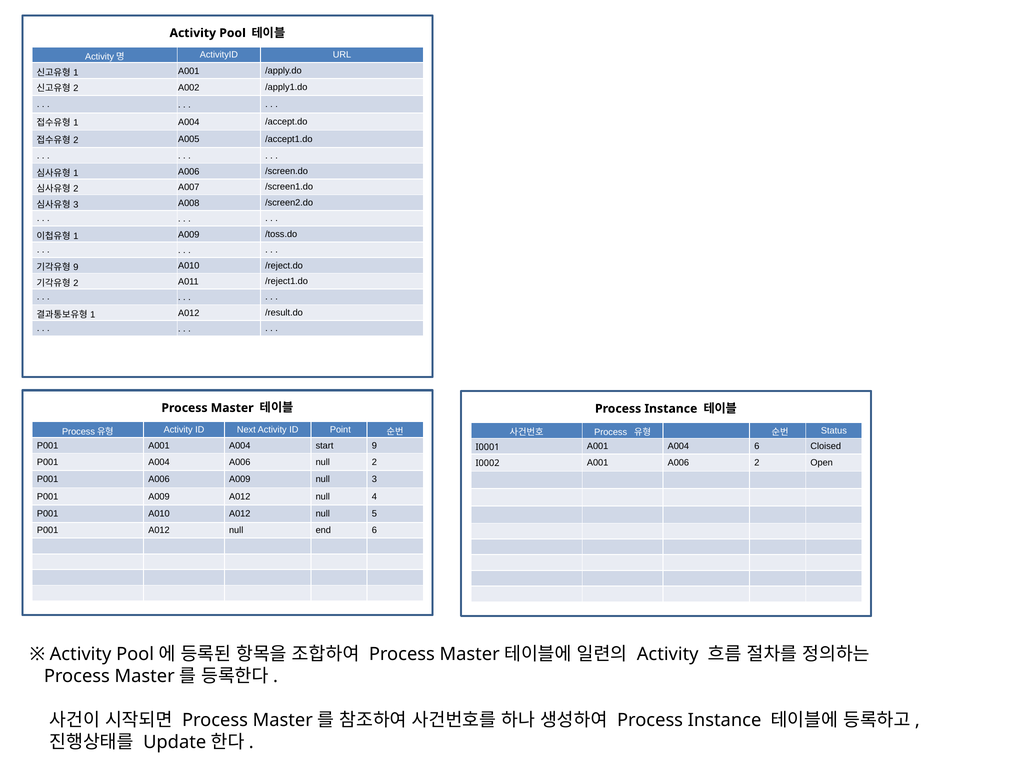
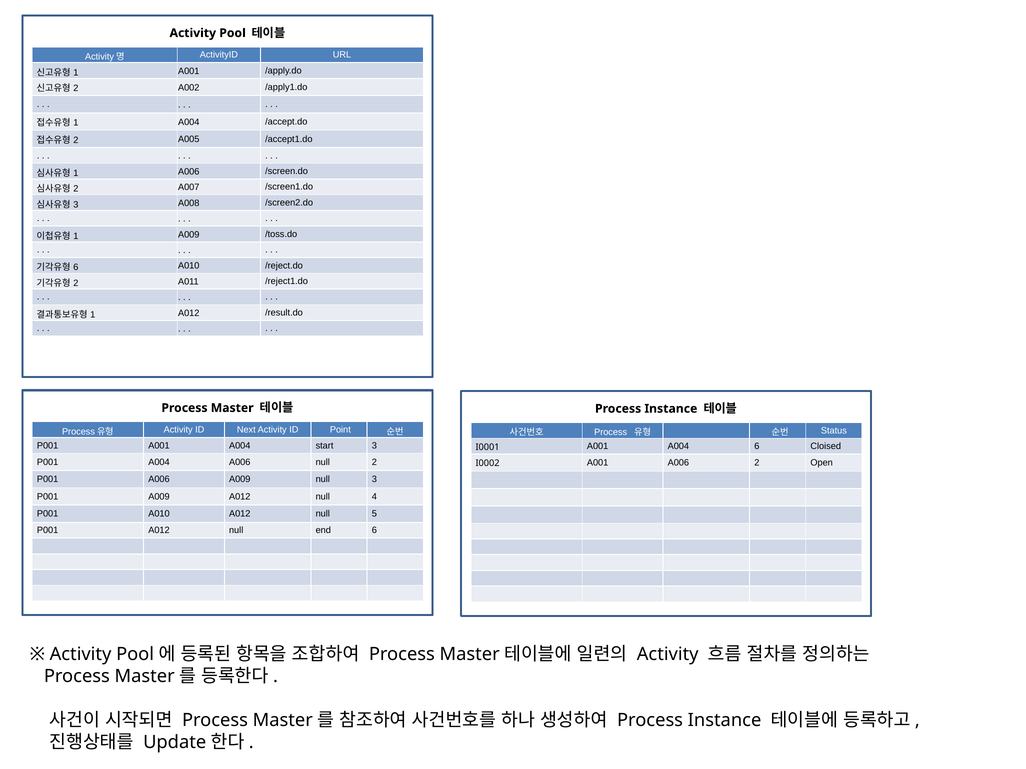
9: 9 -> 6 (76, 268)
start 9: 9 -> 3 (374, 446)
